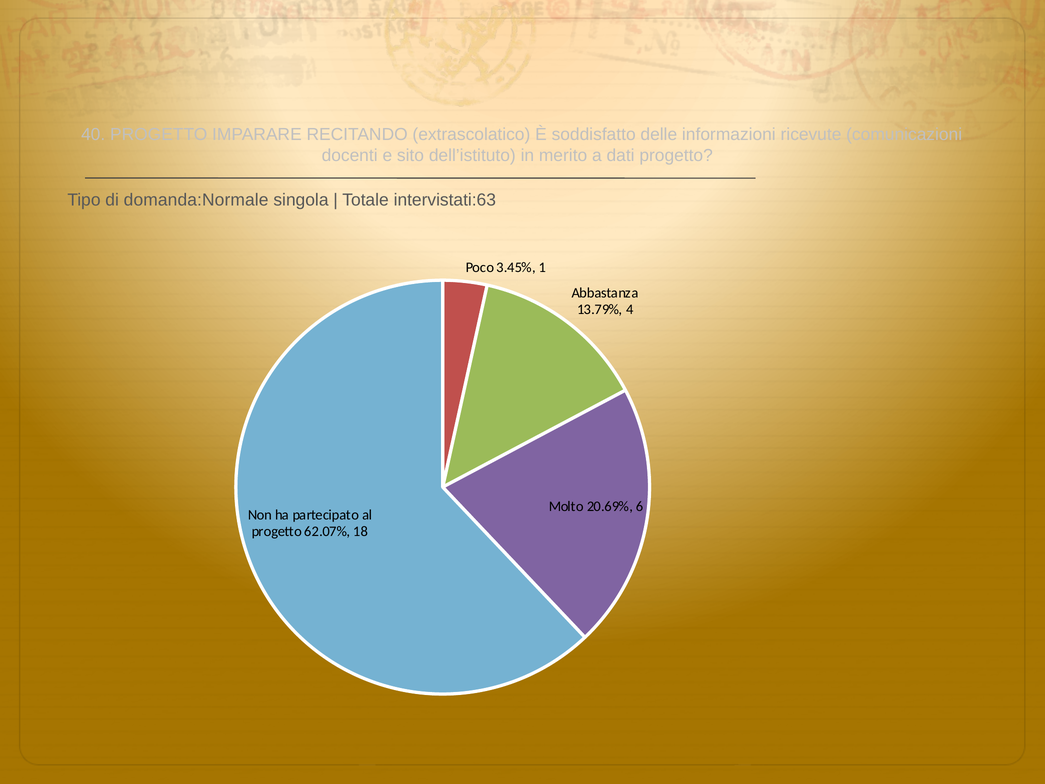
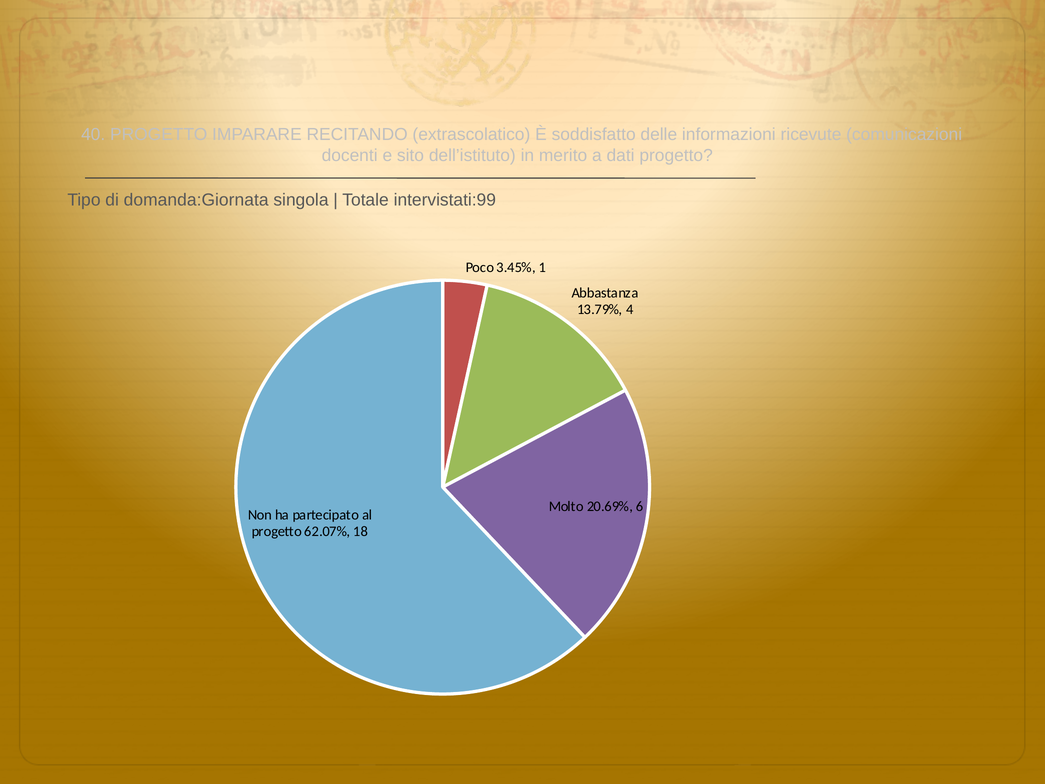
domanda:Normale: domanda:Normale -> domanda:Giornata (196, 200)
intervistati:63: intervistati:63 -> intervistati:99 (445, 200)
